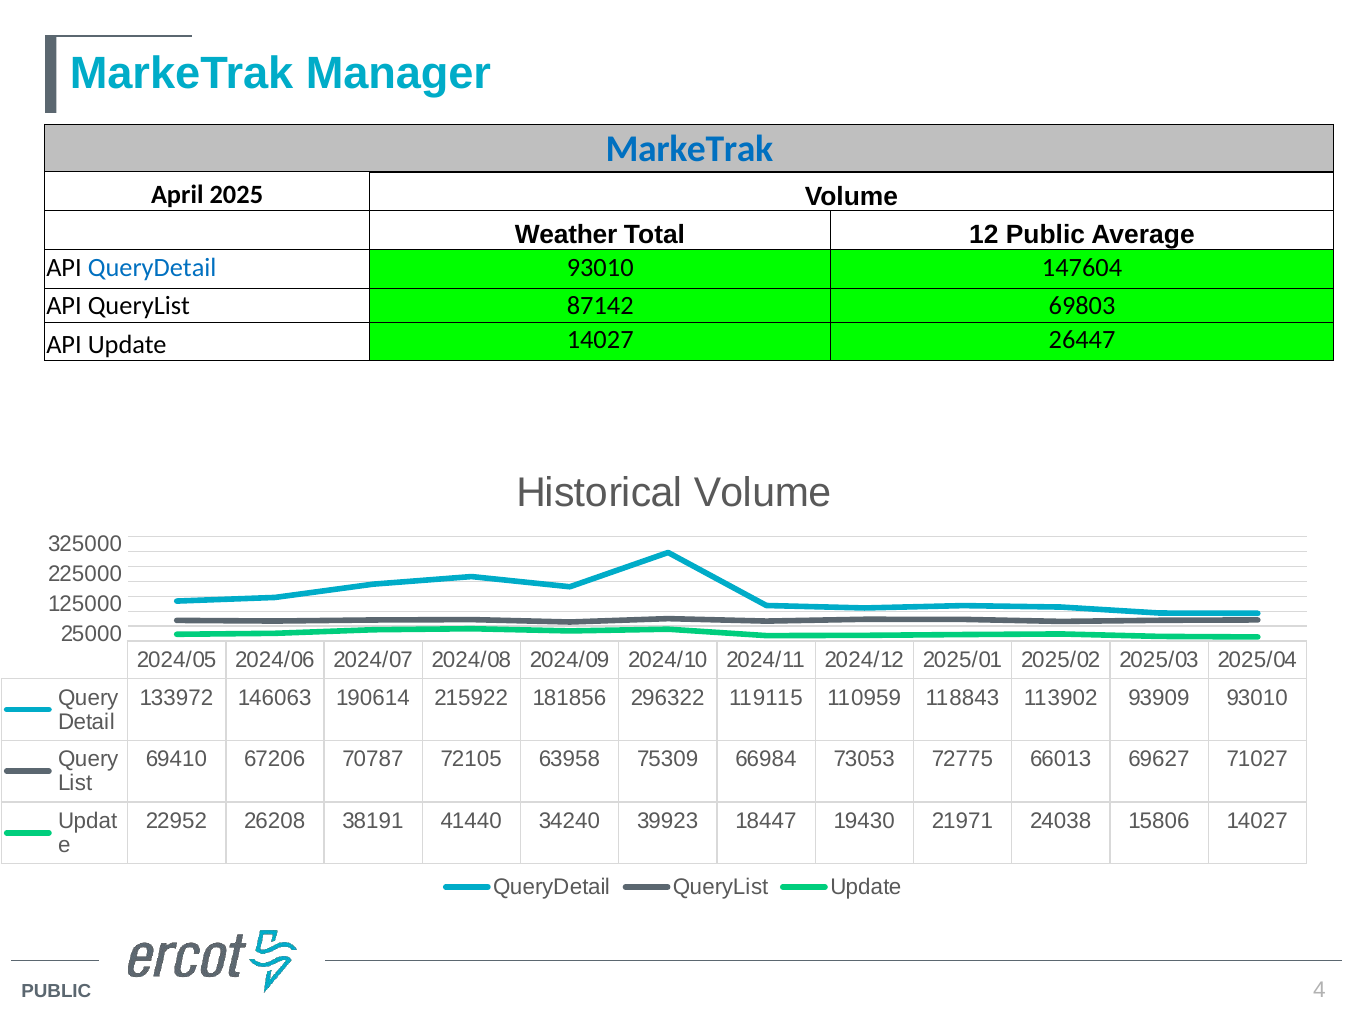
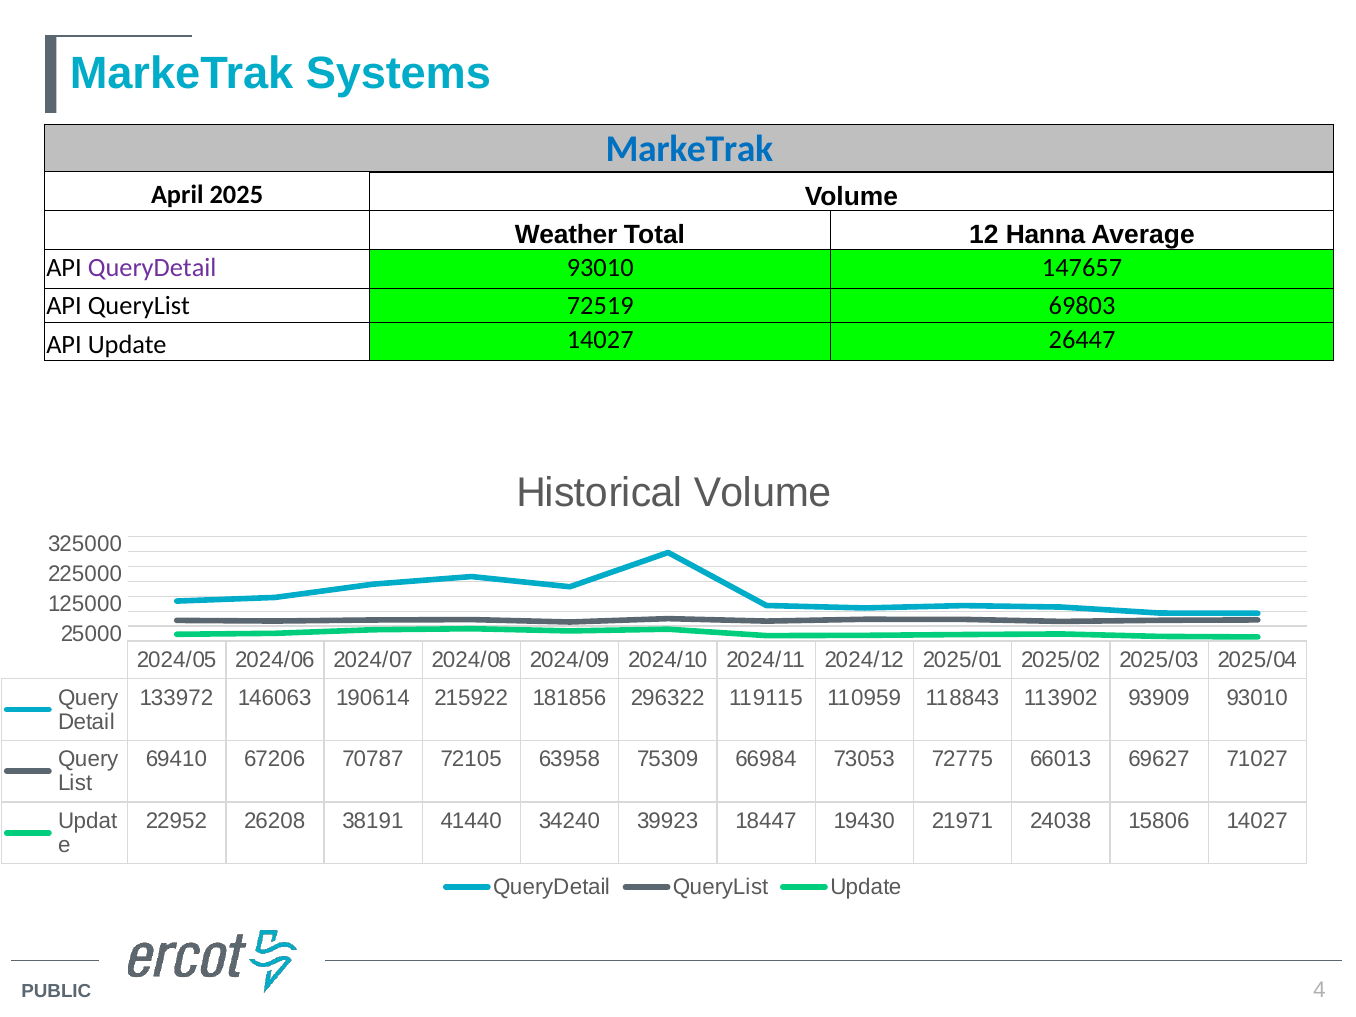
Manager: Manager -> Systems (398, 73)
12 Public: Public -> Hanna (1046, 235)
QueryDetail colour: blue -> purple (152, 267)
147604: 147604 -> 147657 (1082, 267)
87142: 87142 -> 72519 (600, 306)
